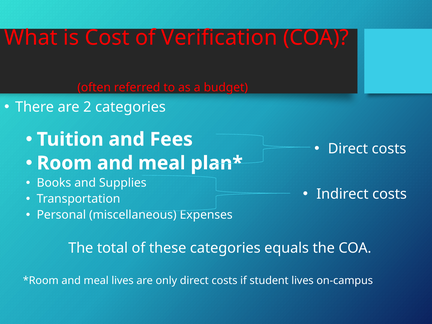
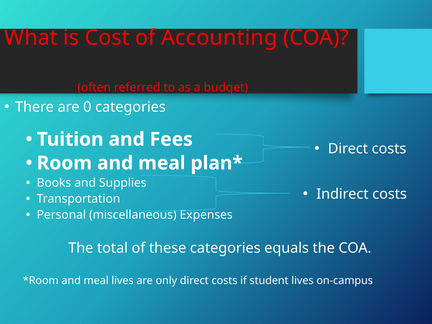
Verification: Verification -> Accounting (219, 38)
2: 2 -> 0 (87, 107)
